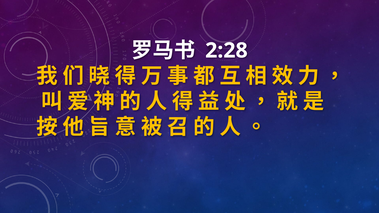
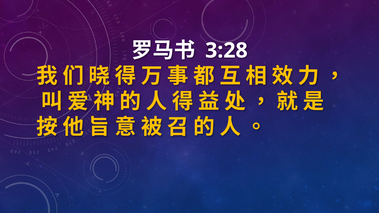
2:28: 2:28 -> 3:28 (226, 51)
